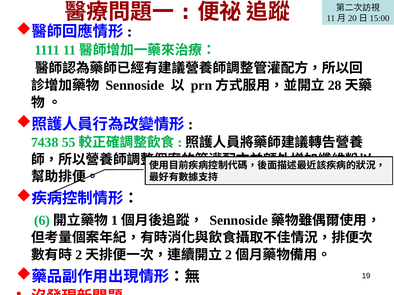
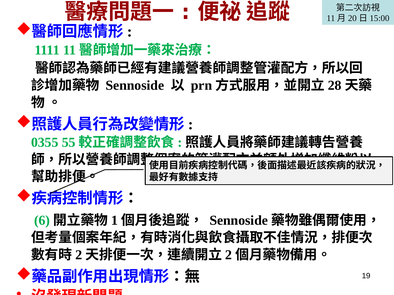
7438: 7438 -> 0355 (45, 143)
